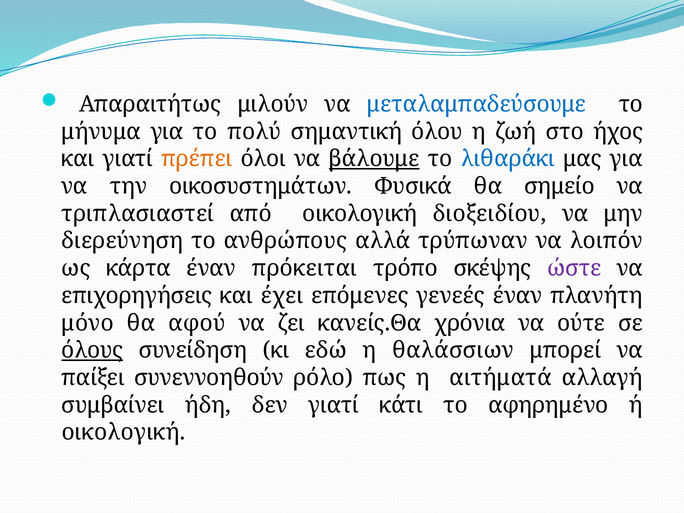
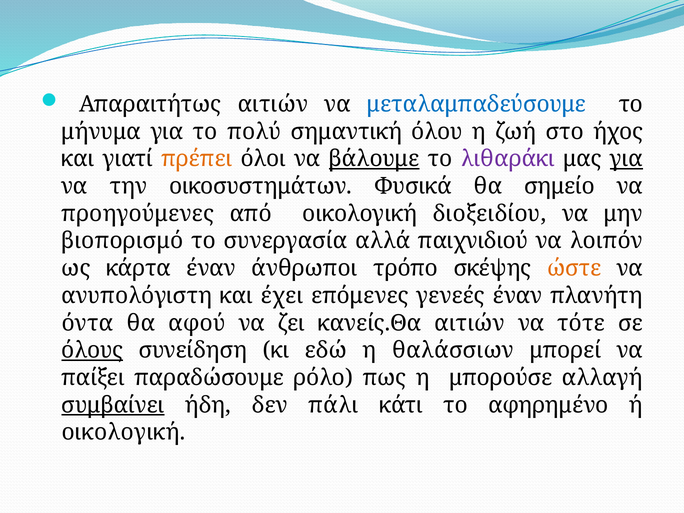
Απαραιτήτως μιλούν: μιλούν -> αιτιών (273, 104)
λιθαράκι colour: blue -> purple (508, 159)
για underline: none -> present (626, 159)
τριπλασιαστεί: τριπλασιαστεί -> προηγούμενες (138, 214)
διερεύνηση: διερεύνηση -> βιοπορισμό (122, 241)
ανθρώπους: ανθρώπους -> συνεργασία (285, 241)
τρύπωναν: τρύπωναν -> παιχνιδιού (473, 241)
πρόκειται: πρόκειται -> άνθρωποι (304, 268)
ώστε colour: purple -> orange (574, 268)
επιχορηγήσεις: επιχορηγήσεις -> ανυπολόγιστη (137, 296)
μόνο: μόνο -> όντα (88, 323)
κανείς.Θα χρόνια: χρόνια -> αιτιών (470, 323)
ούτε: ούτε -> τότε (581, 323)
συνεννοηθούν: συνεννοηθούν -> παραδώσουμε (209, 378)
αιτήματά: αιτήματά -> μπορούσε (501, 378)
συμβαίνει underline: none -> present (113, 405)
δεν γιατί: γιατί -> πάλι (333, 405)
